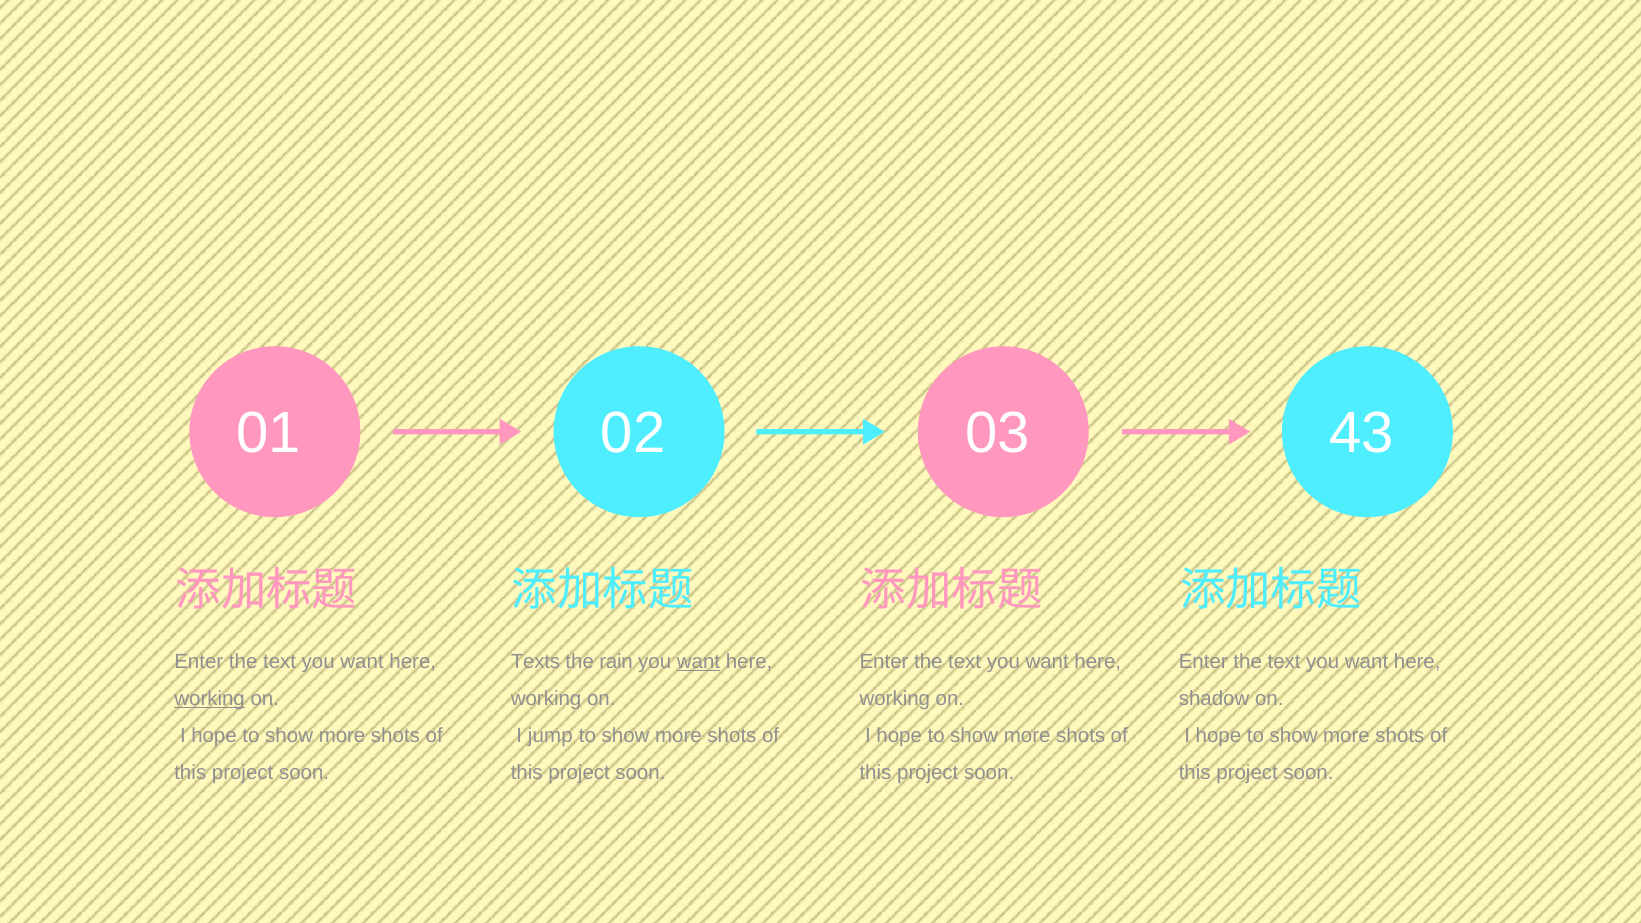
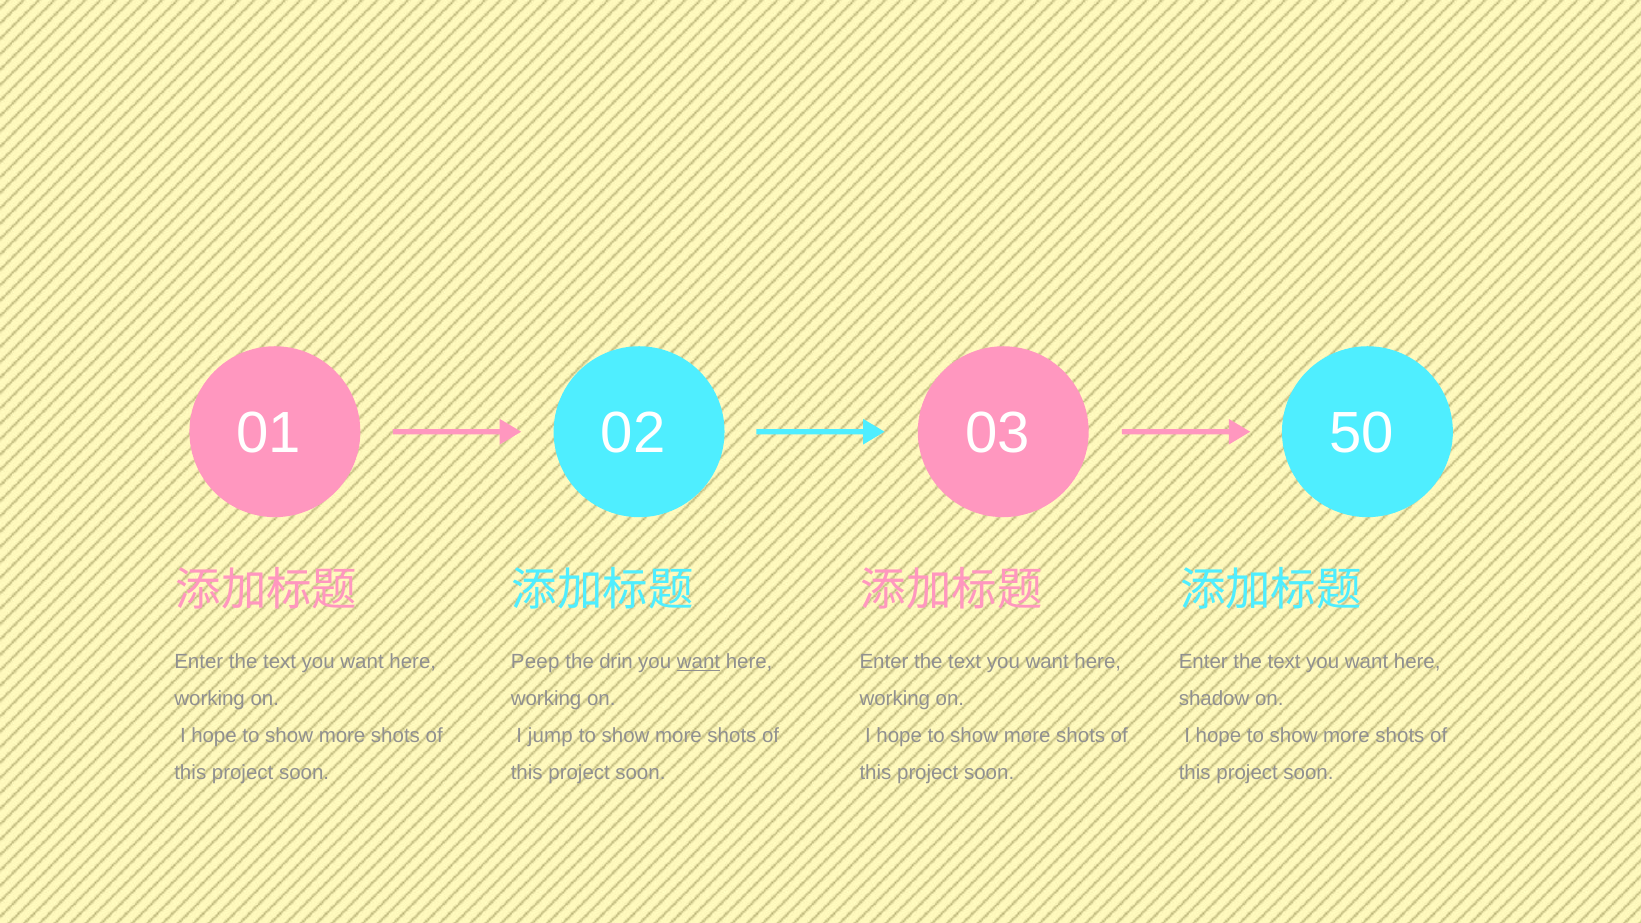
43: 43 -> 50 (1362, 433)
Texts: Texts -> Peep (535, 662)
rain: rain -> drin (616, 662)
working underline: present -> none (210, 699)
